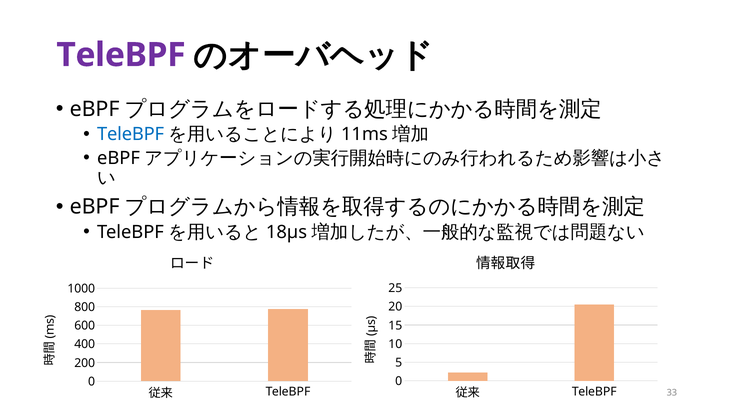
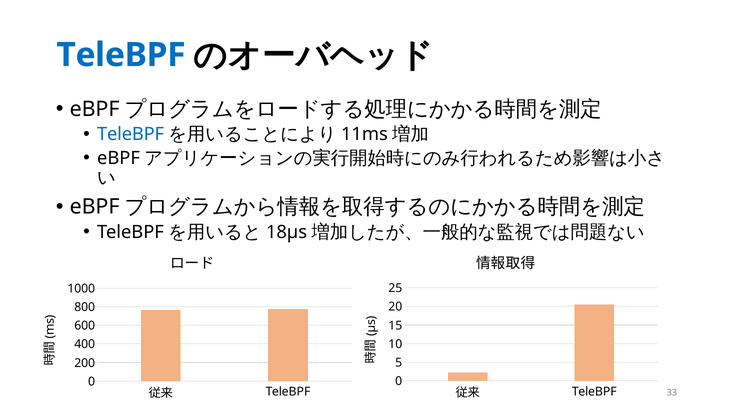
TeleBPF colour: purple -> blue (121, 55)
